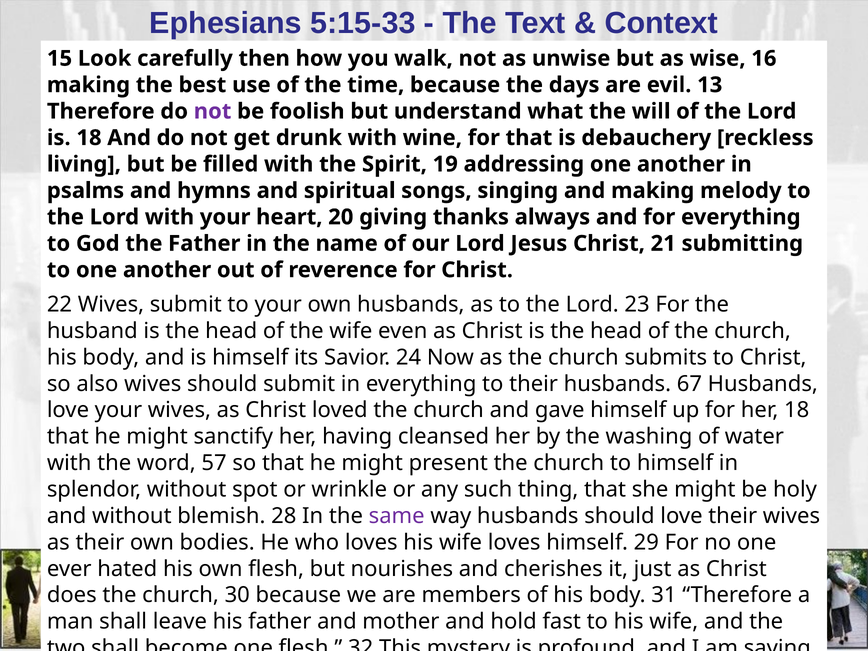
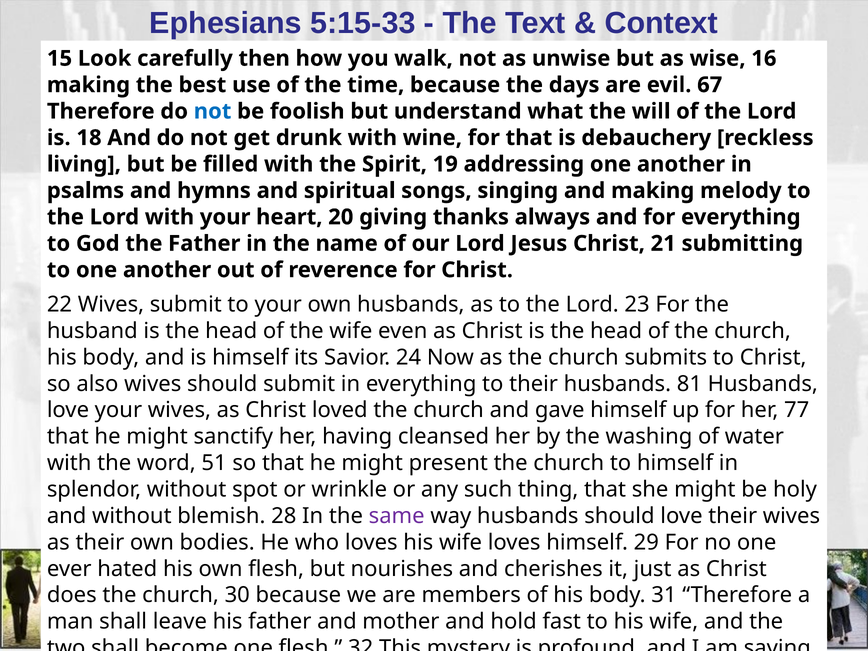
13: 13 -> 67 (710, 85)
not colour: purple -> blue (213, 111)
67: 67 -> 81 (689, 384)
her 18: 18 -> 77 (797, 410)
57: 57 -> 51 (214, 463)
